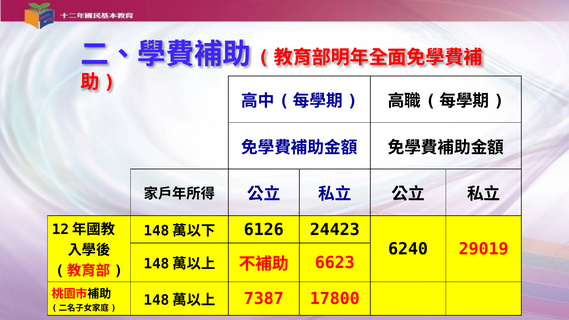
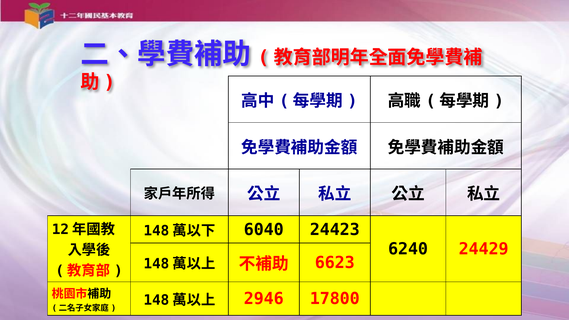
6126: 6126 -> 6040 (264, 230)
29019: 29019 -> 24429 (484, 249)
7387: 7387 -> 2946 (264, 299)
